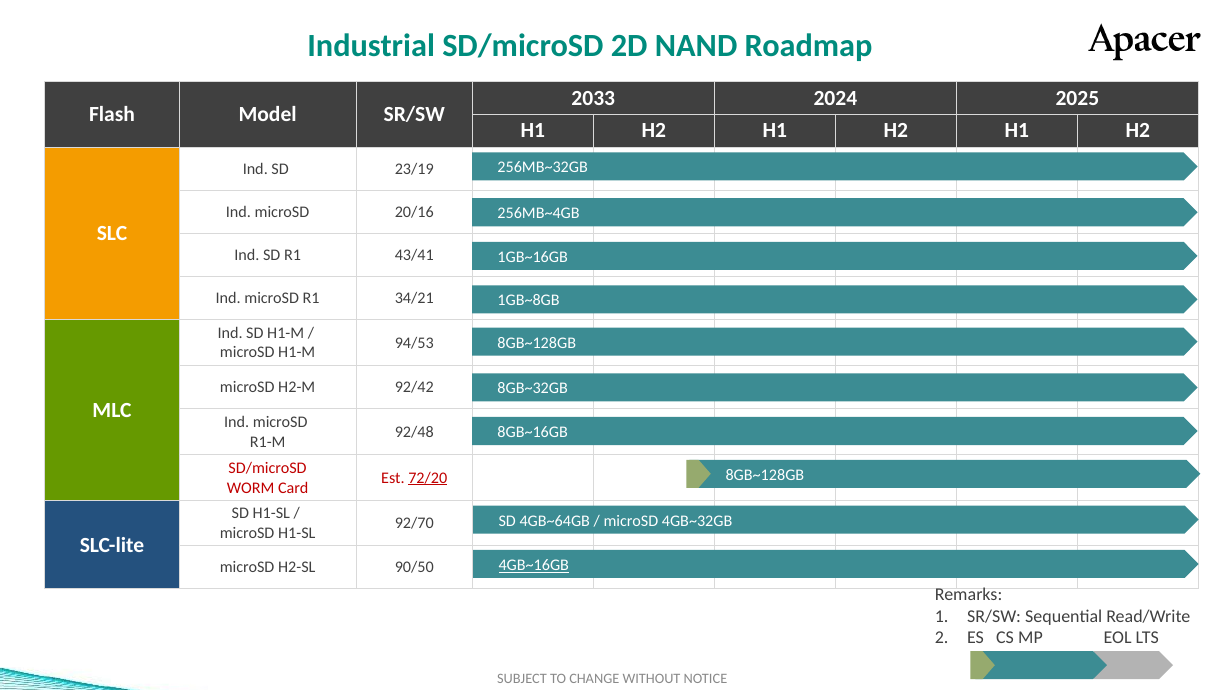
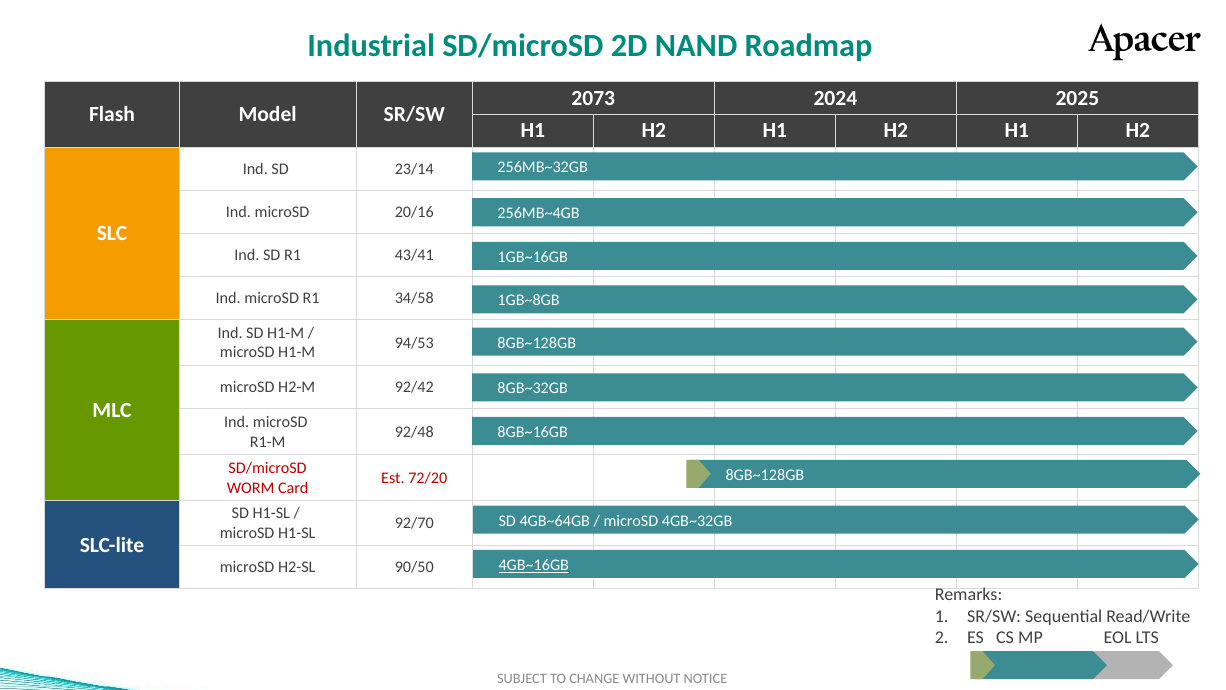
2033: 2033 -> 2073 (593, 98)
23/19: 23/19 -> 23/14 (414, 169)
34/21: 34/21 -> 34/58 (414, 298)
72/20 underline: present -> none (428, 478)
